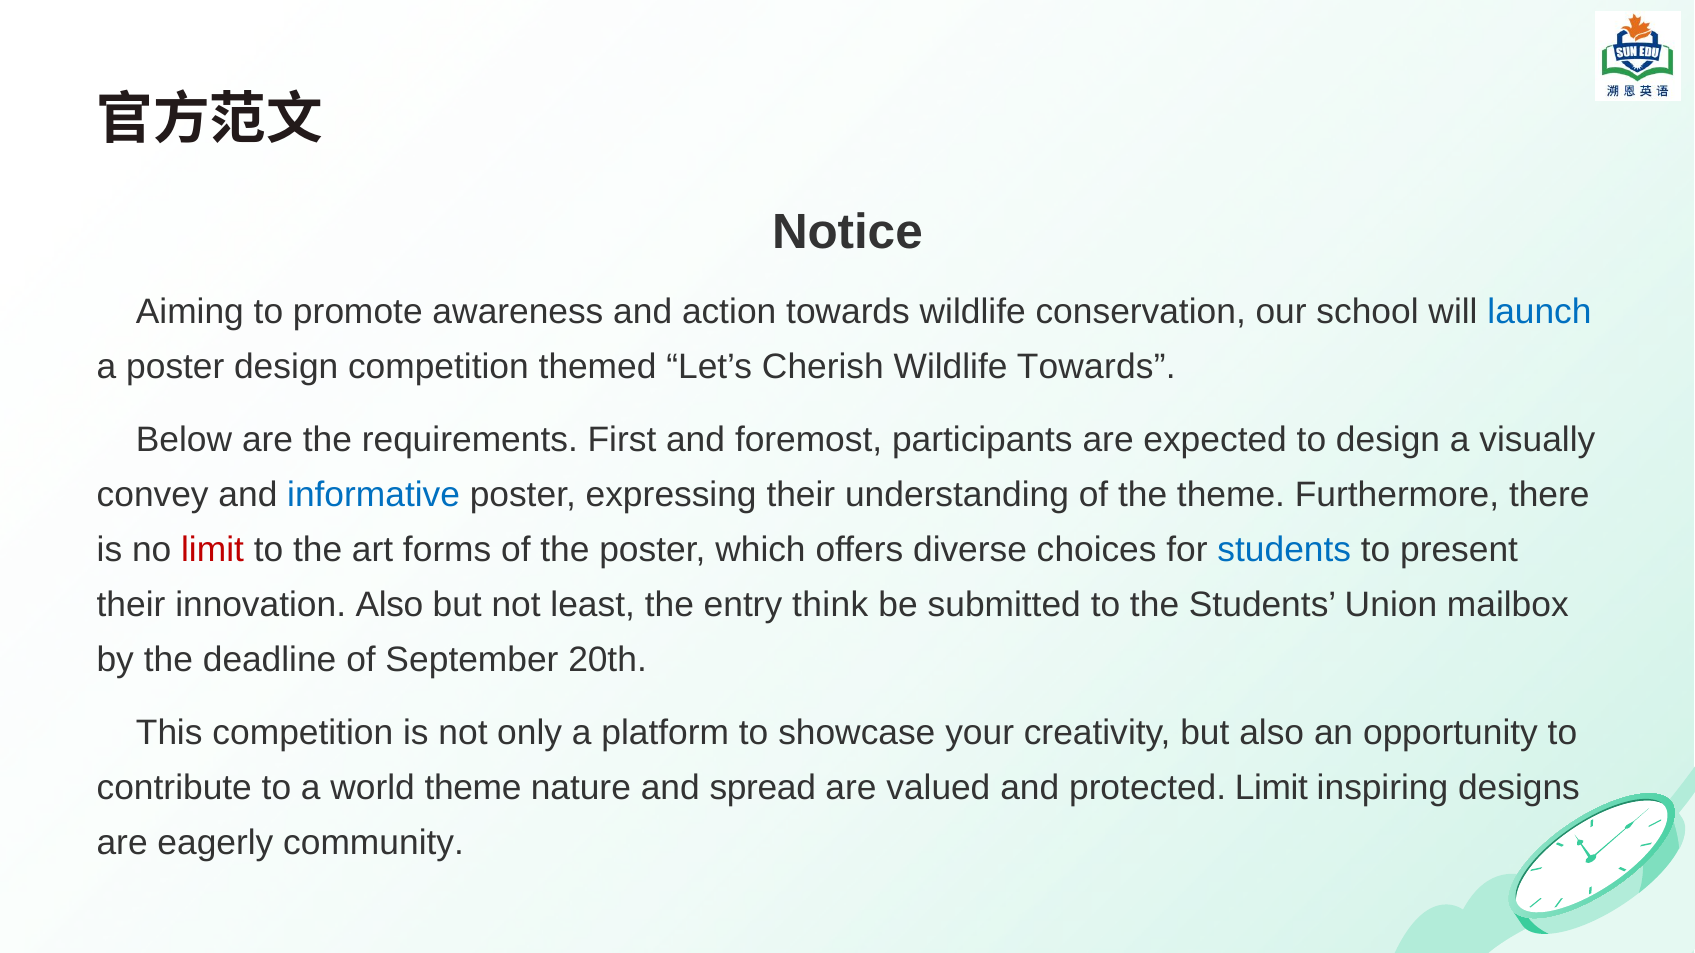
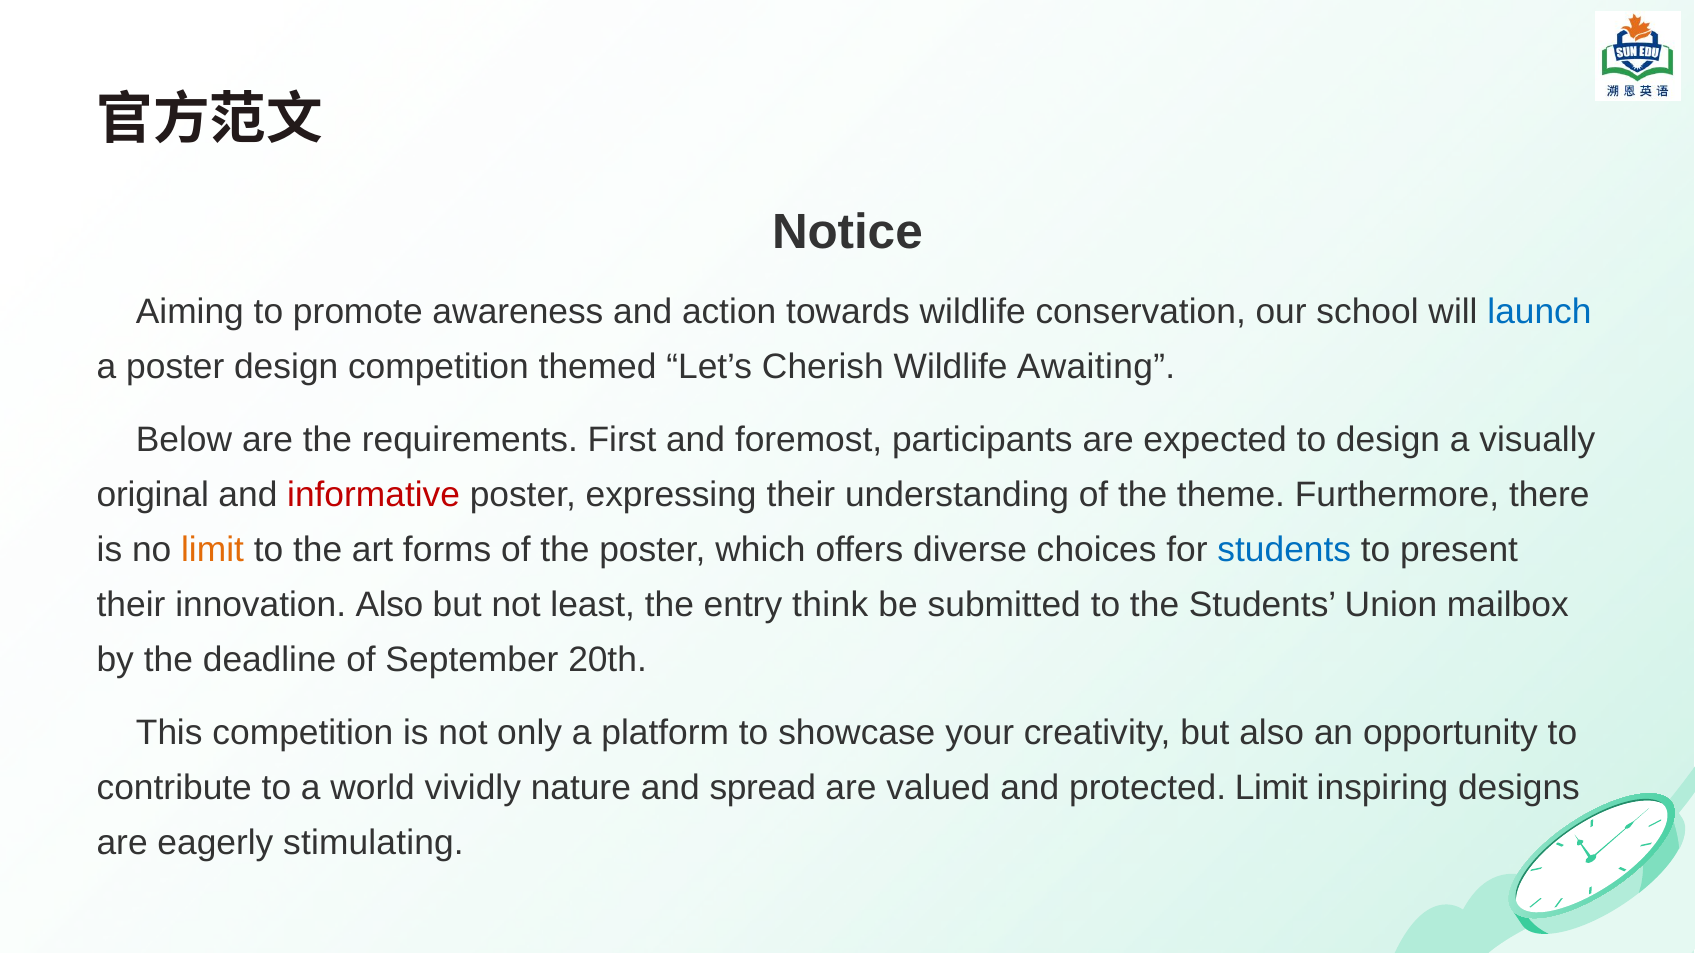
Wildlife Towards: Towards -> Awaiting (1096, 367)
convey: convey -> original (153, 495)
informative colour: blue -> red (374, 495)
limit colour: red -> orange (213, 550)
world theme: theme -> vividly (473, 788)
community: community -> stimulating (373, 843)
